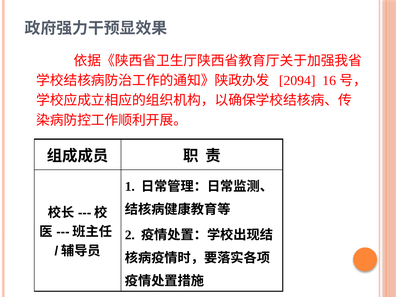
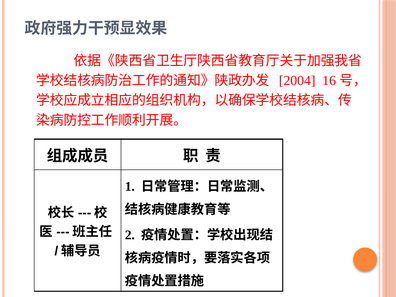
2094: 2094 -> 2004 (297, 81)
